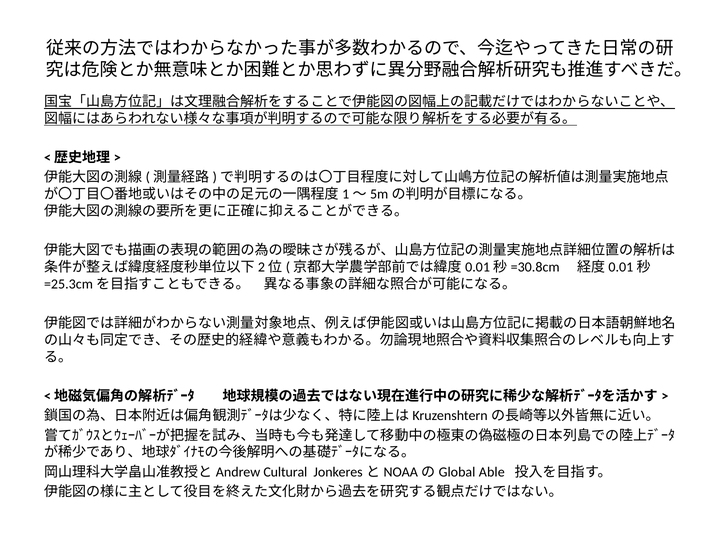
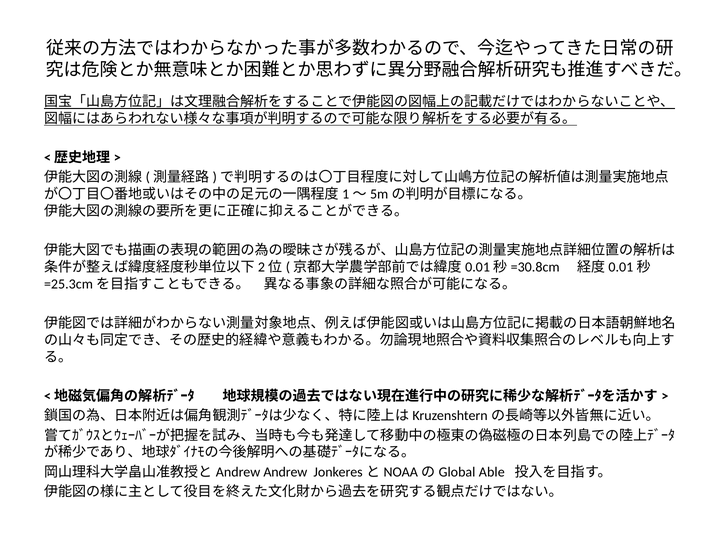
Cultural: Cultural -> Andrew (285, 472)
